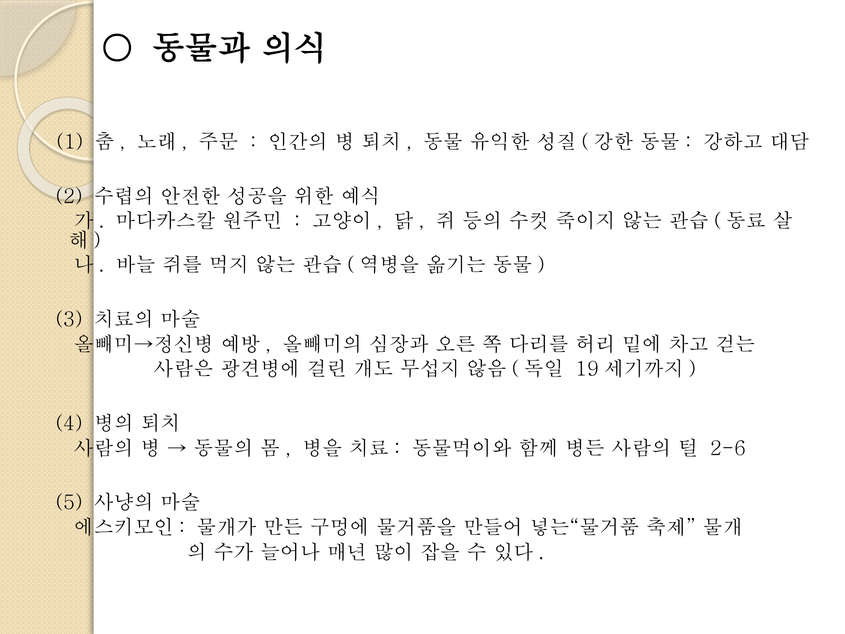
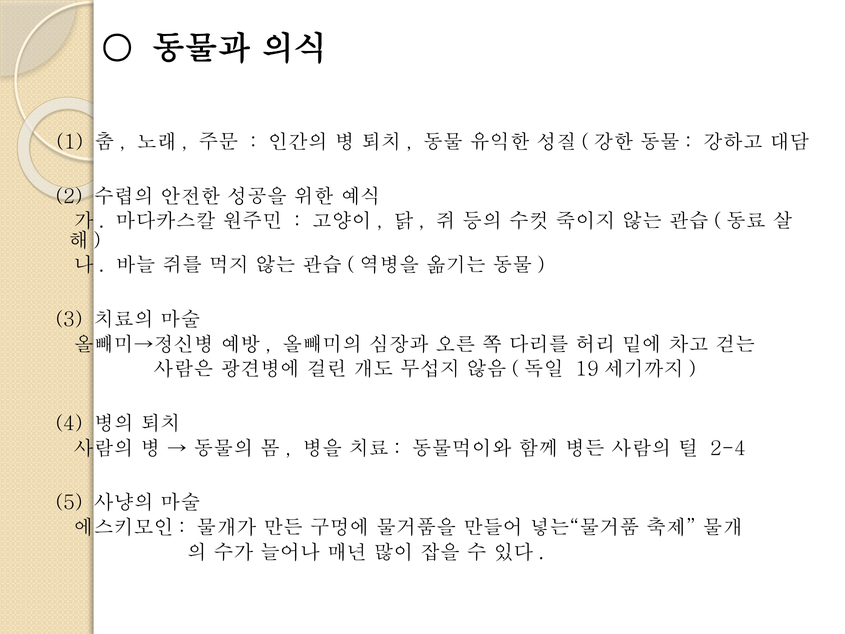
2-6: 2-6 -> 2-4 (728, 448)
